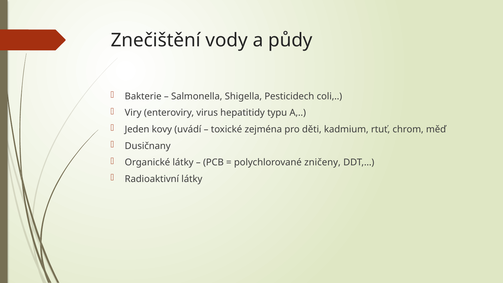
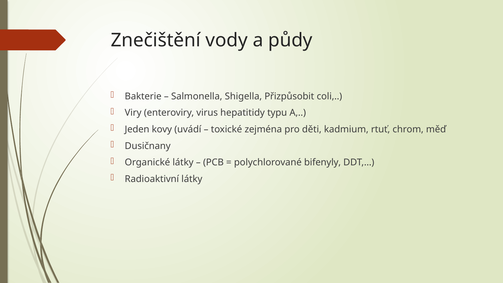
Pesticidech: Pesticidech -> Přizpůsobit (289, 96)
zničeny: zničeny -> bifenyly (323, 162)
